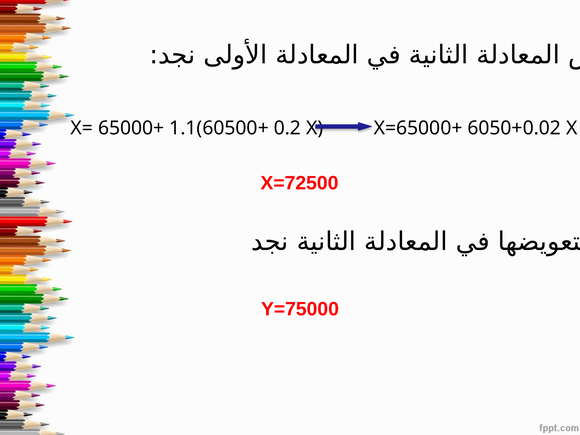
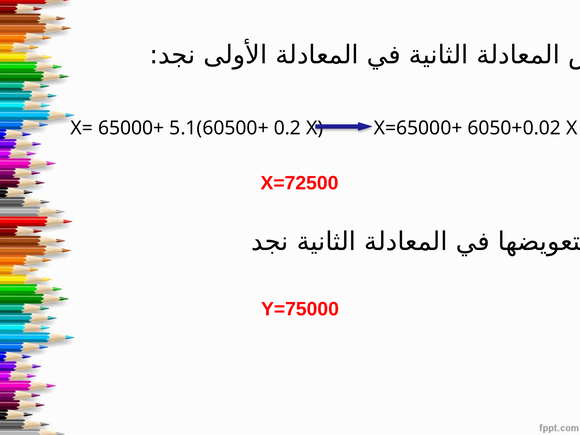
1.1(60500+: 1.1(60500+ -> 5.1(60500+ (219, 128)
